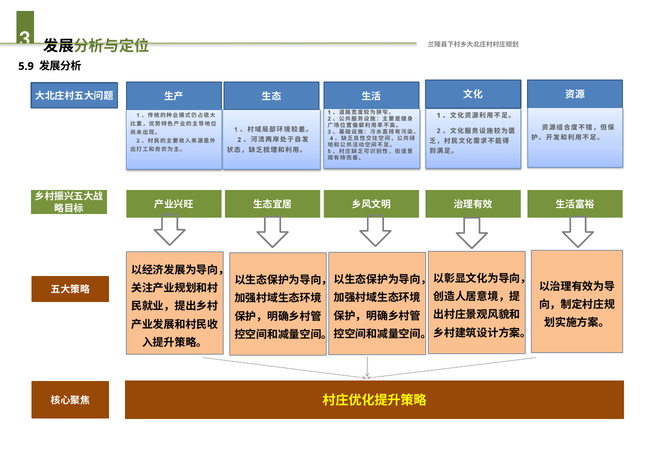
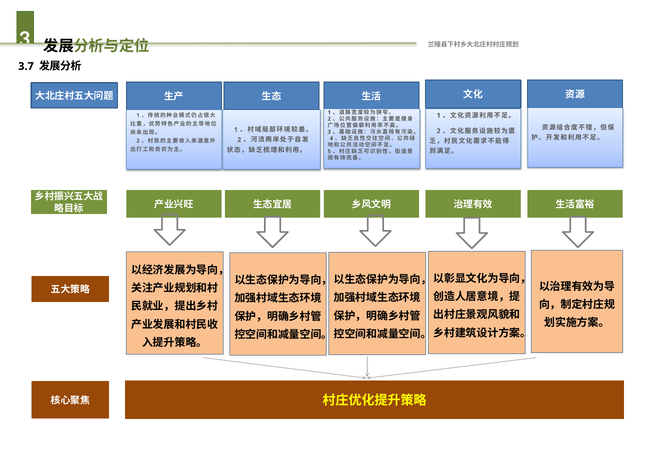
5.9: 5.9 -> 3.7 (26, 66)
